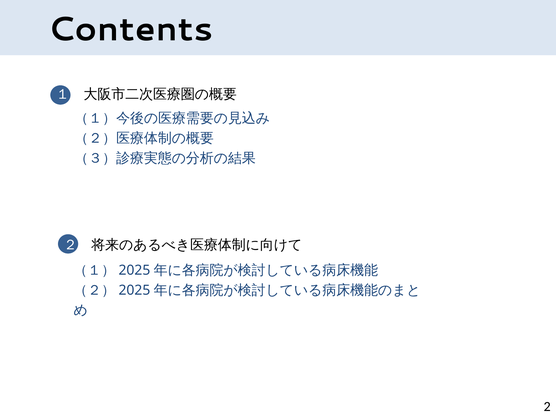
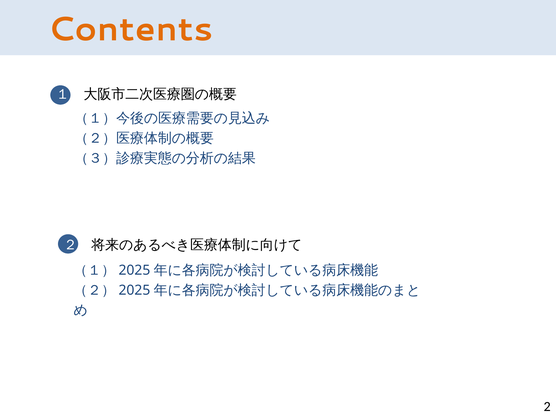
Contents colour: black -> orange (130, 29)
